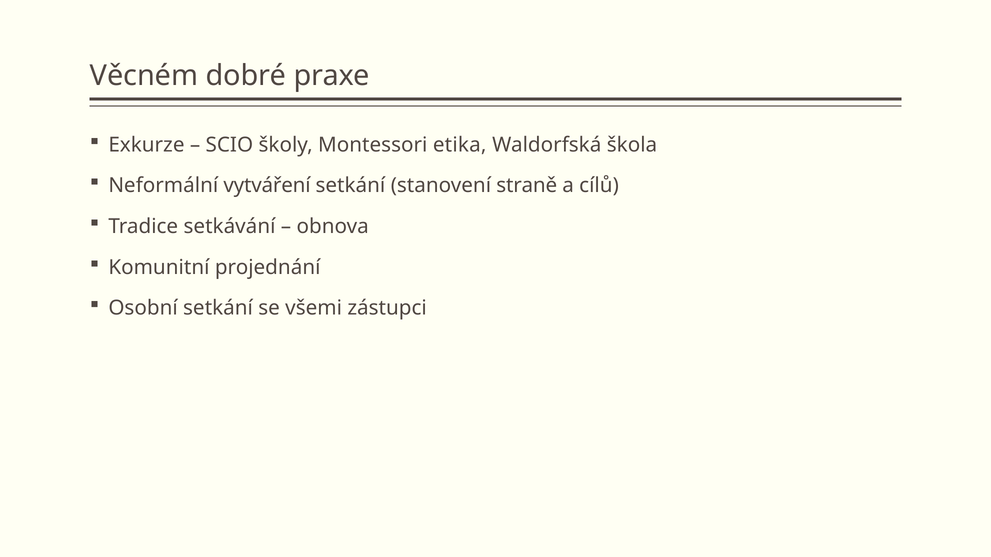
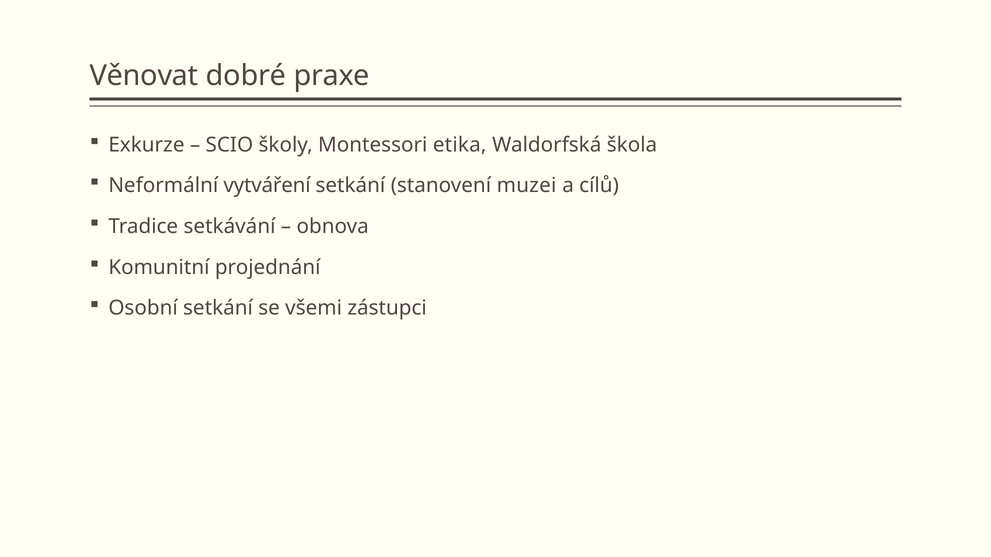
Věcném: Věcném -> Věnovat (144, 76)
straně: straně -> muzei (527, 186)
